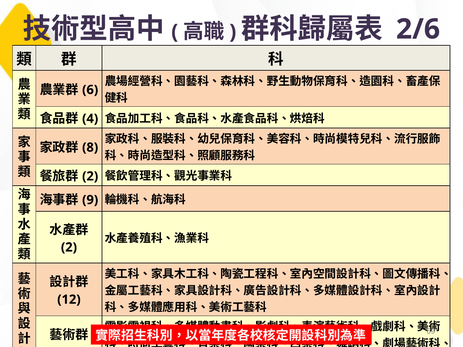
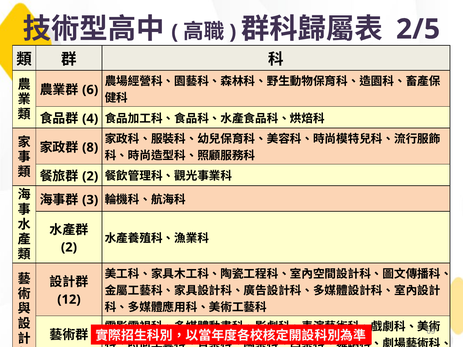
2/6: 2/6 -> 2/5 (418, 29)
9: 9 -> 3 (90, 200)
